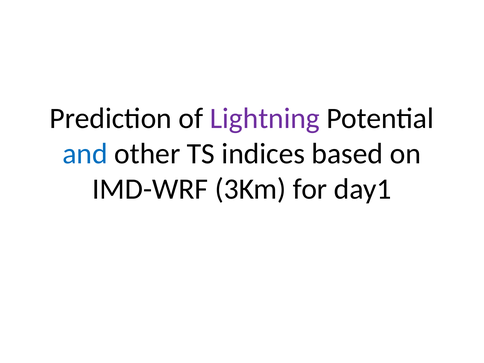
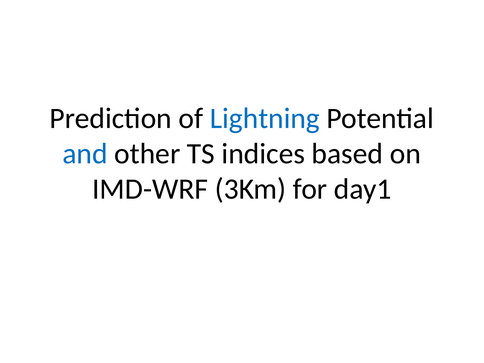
Lightning colour: purple -> blue (265, 118)
